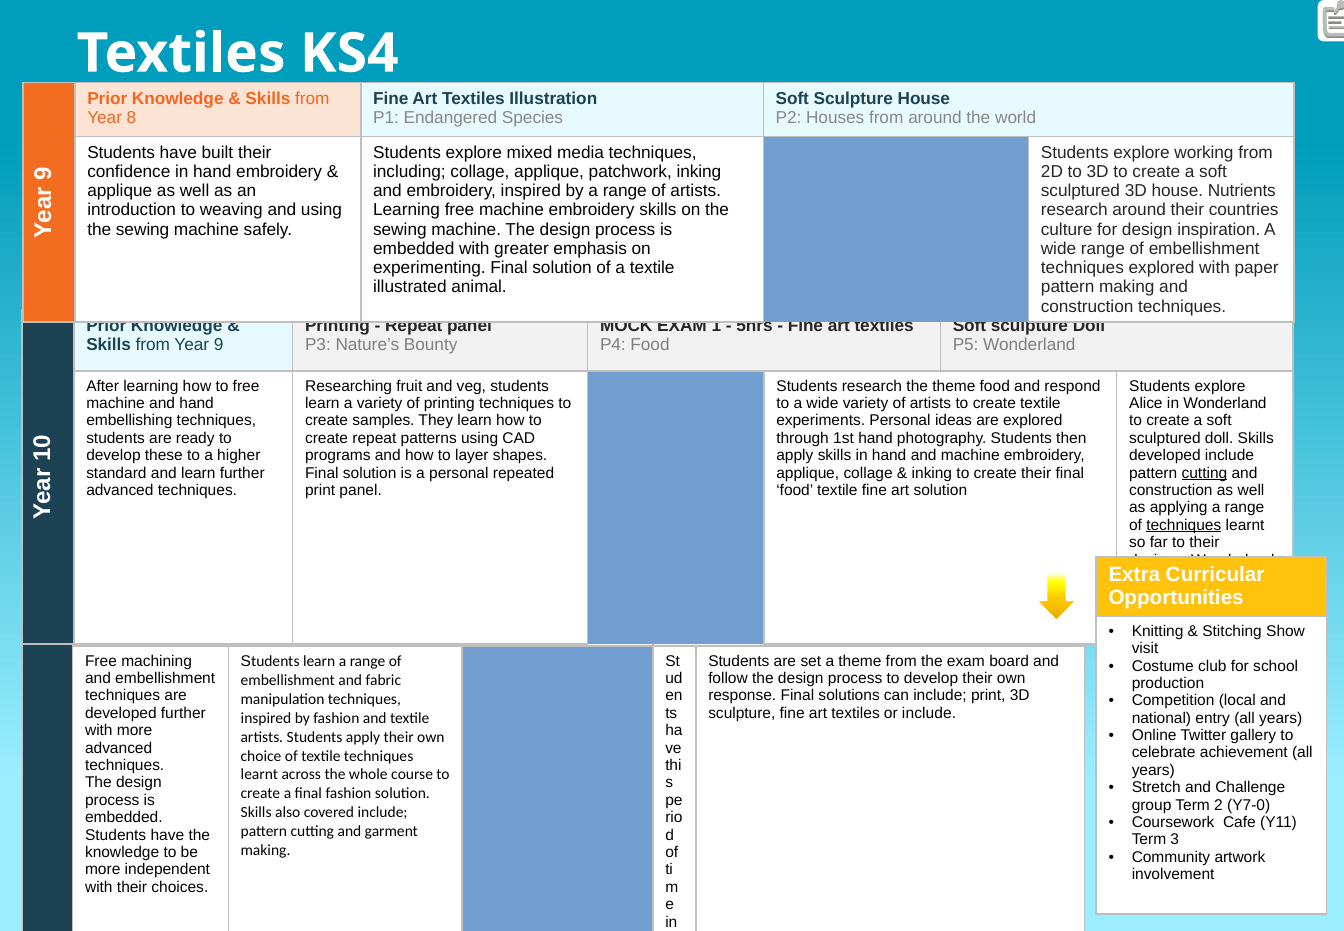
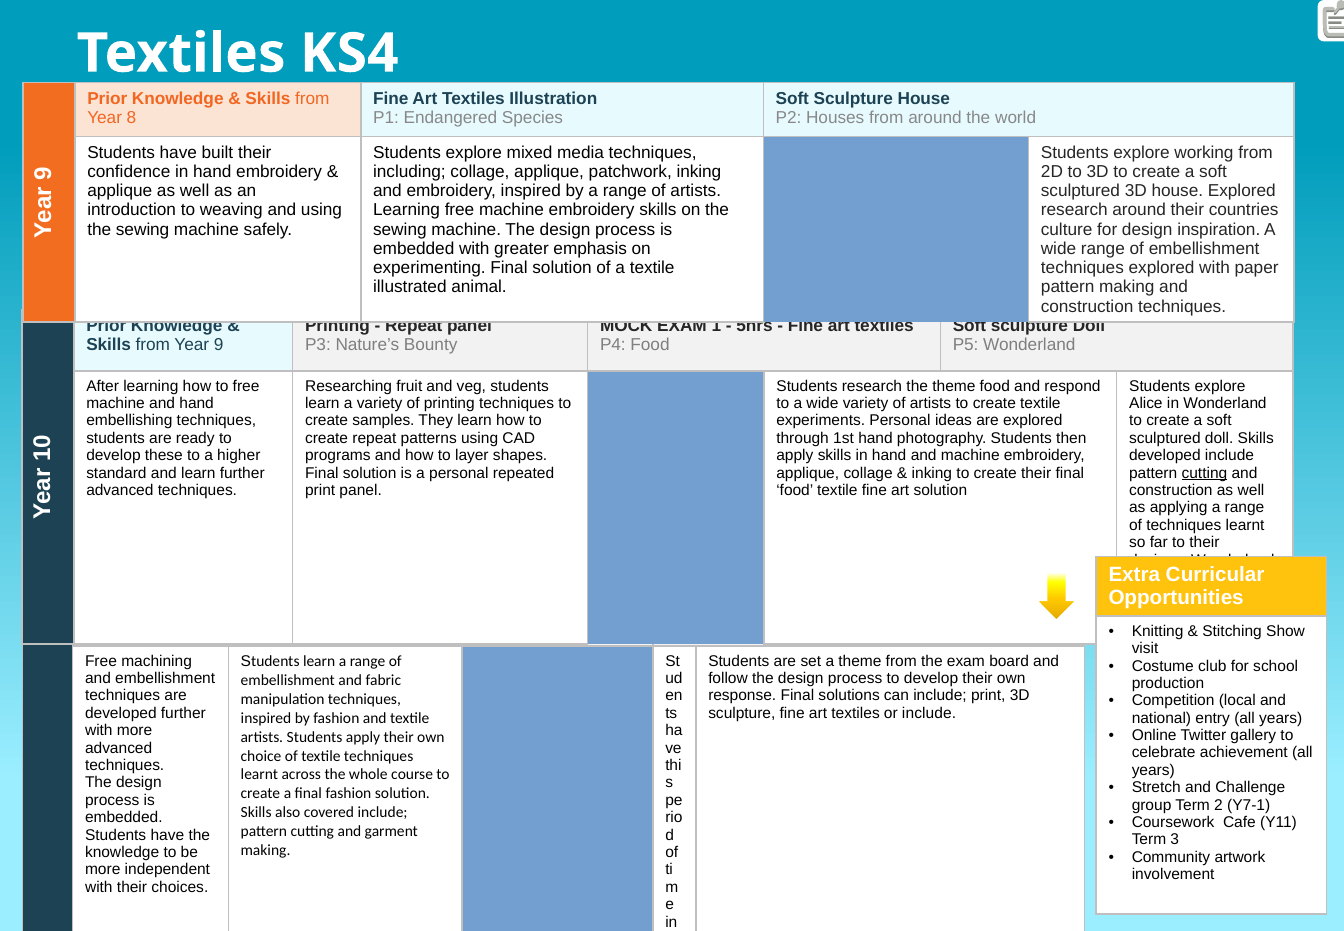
house Nutrients: Nutrients -> Explored (1242, 191)
techniques underline: present -> none (1184, 525)
Y7-0: Y7-0 -> Y7-1 (1249, 805)
